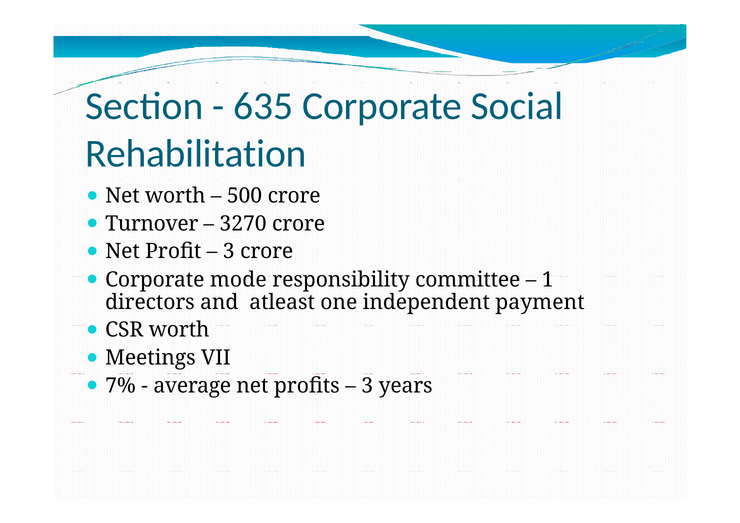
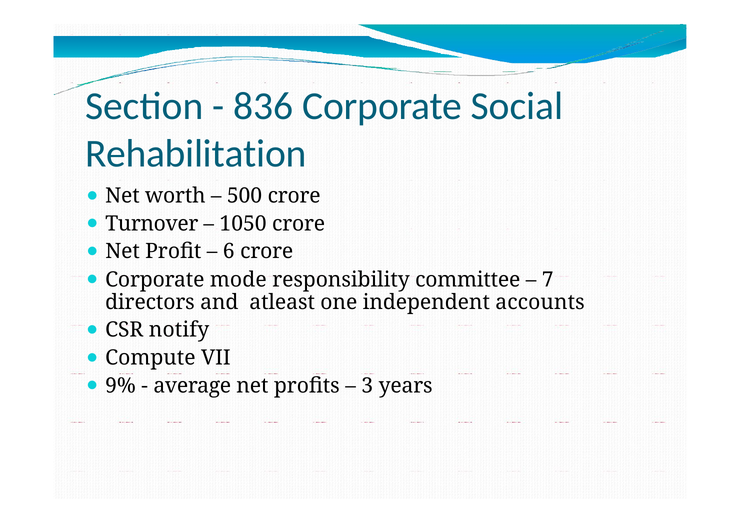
635: 635 -> 836 (263, 106)
3270: 3270 -> 1050 (243, 224)
3: 3 -> 6 (229, 251)
1: 1 -> 7 (548, 280)
payment: payment -> accounts (540, 302)
CSR worth: worth -> notify (179, 330)
Meetings: Meetings -> Compute (150, 358)
7%: 7% -> 9% (121, 386)
